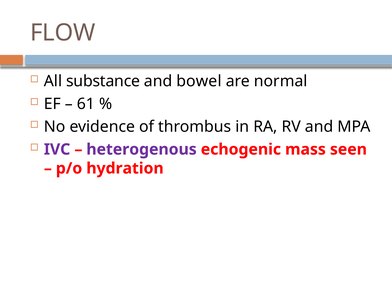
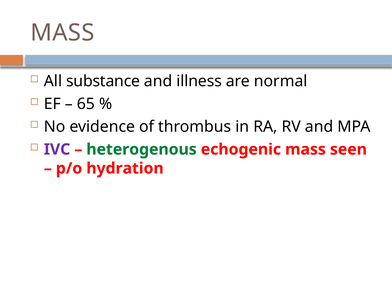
FLOW: FLOW -> MASS (62, 33)
bowel: bowel -> illness (199, 81)
61: 61 -> 65 (86, 104)
heterogenous colour: purple -> green (142, 149)
